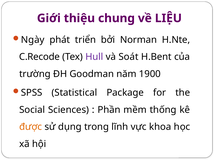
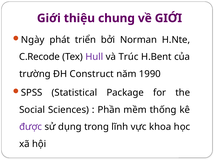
về LIỆU: LIỆU -> GIỚI (168, 18)
Soát: Soát -> Trúc (128, 57)
Goodman: Goodman -> Construct (92, 74)
1900: 1900 -> 1990 (150, 74)
được colour: orange -> purple (31, 127)
